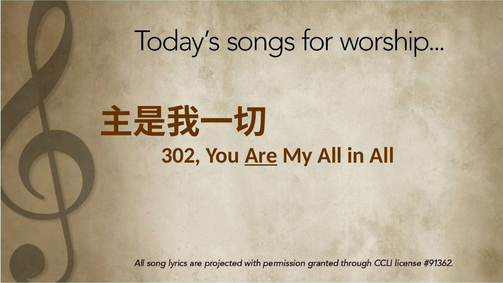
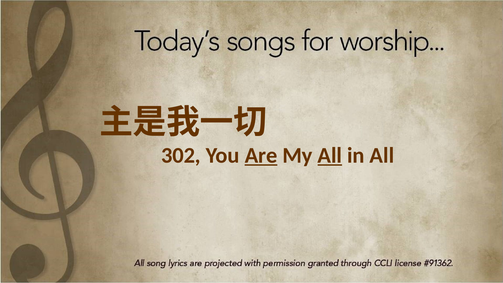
All underline: none -> present (330, 155)
